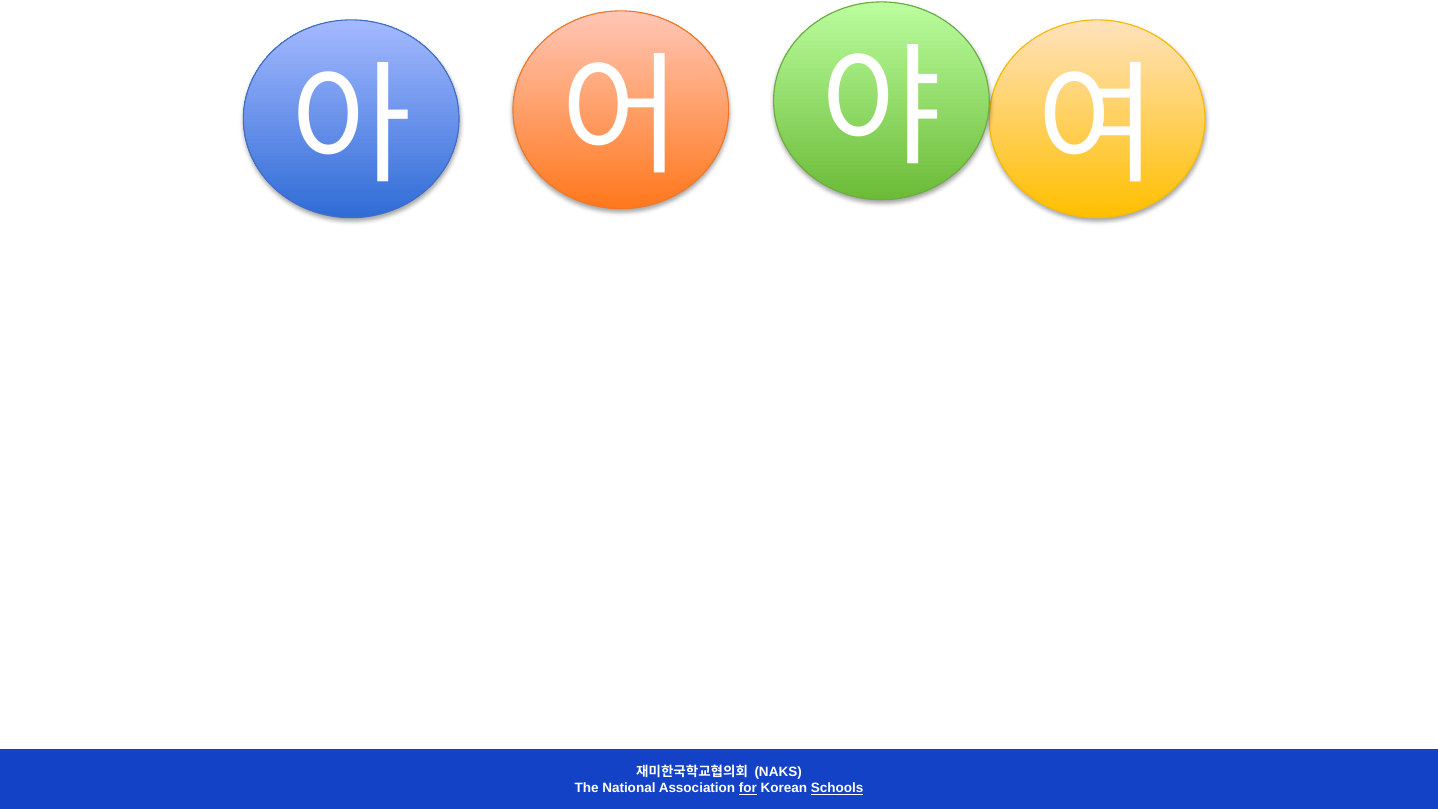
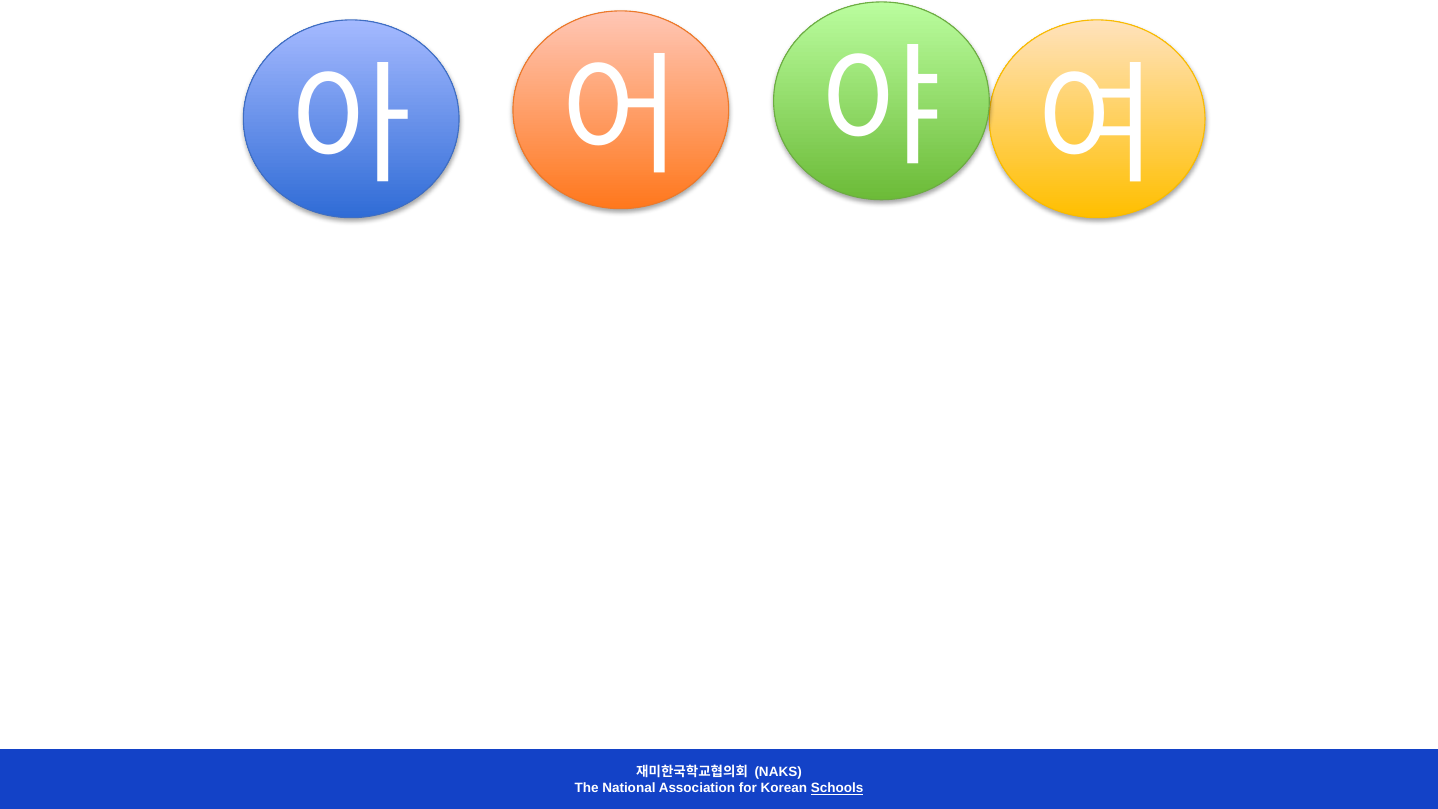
for underline: present -> none (748, 788)
